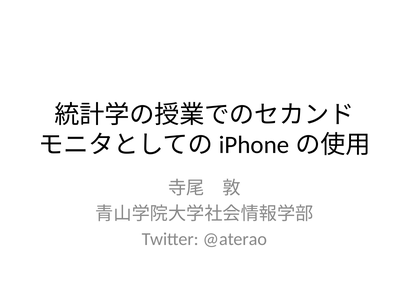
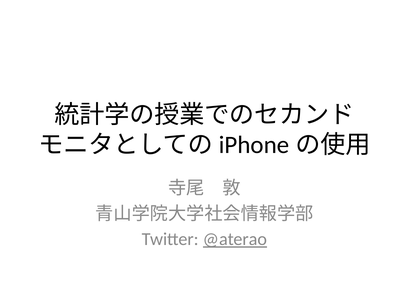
@aterao underline: none -> present (235, 239)
